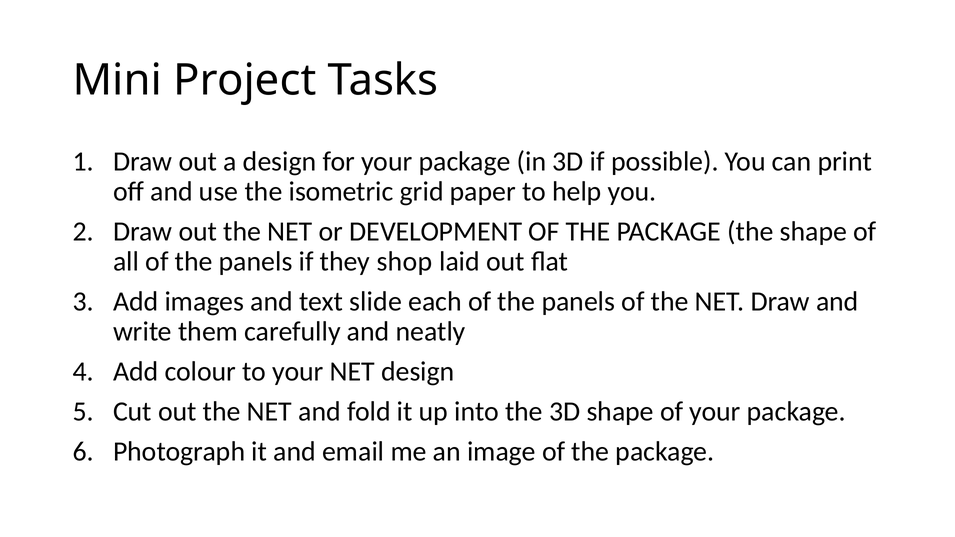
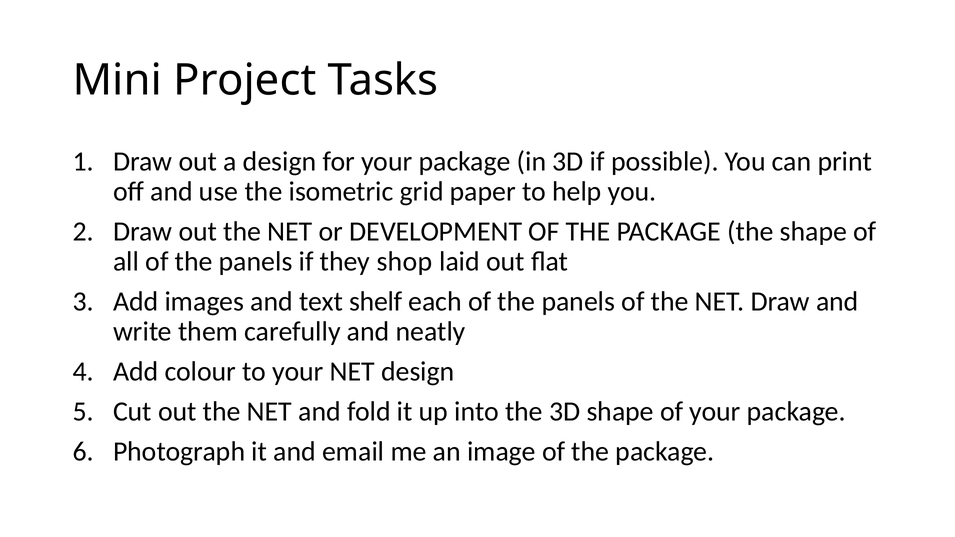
slide: slide -> shelf (376, 302)
